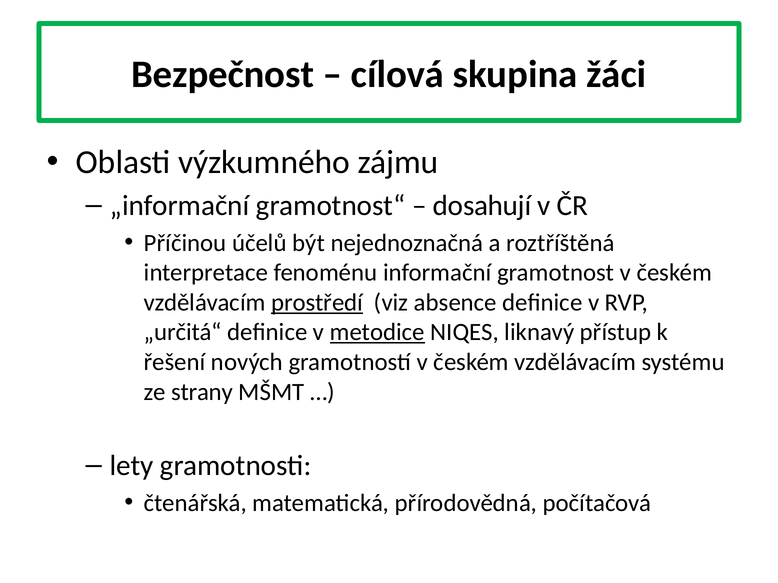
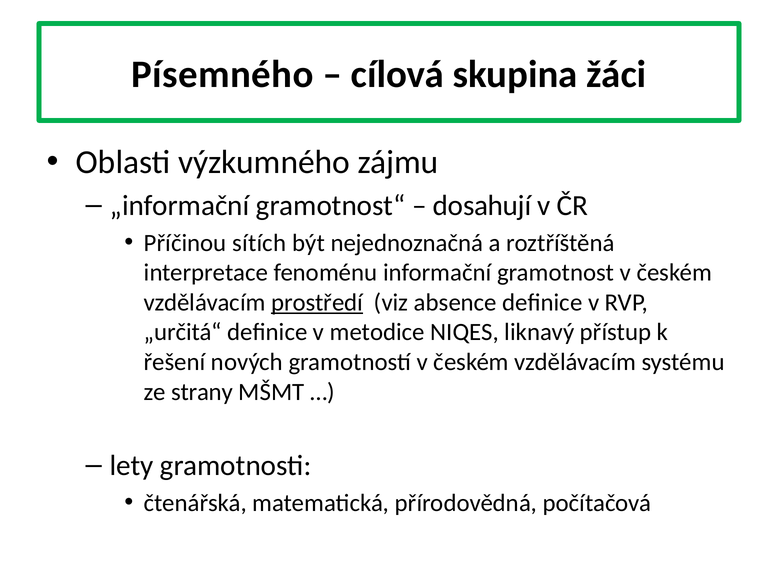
Bezpečnost: Bezpečnost -> Písemného (222, 75)
účelů: účelů -> sítích (259, 243)
metodice underline: present -> none (377, 333)
